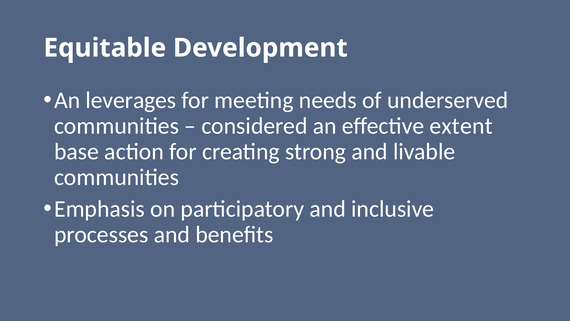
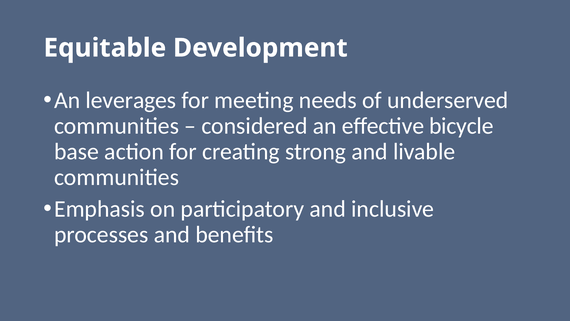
extent: extent -> bicycle (461, 126)
